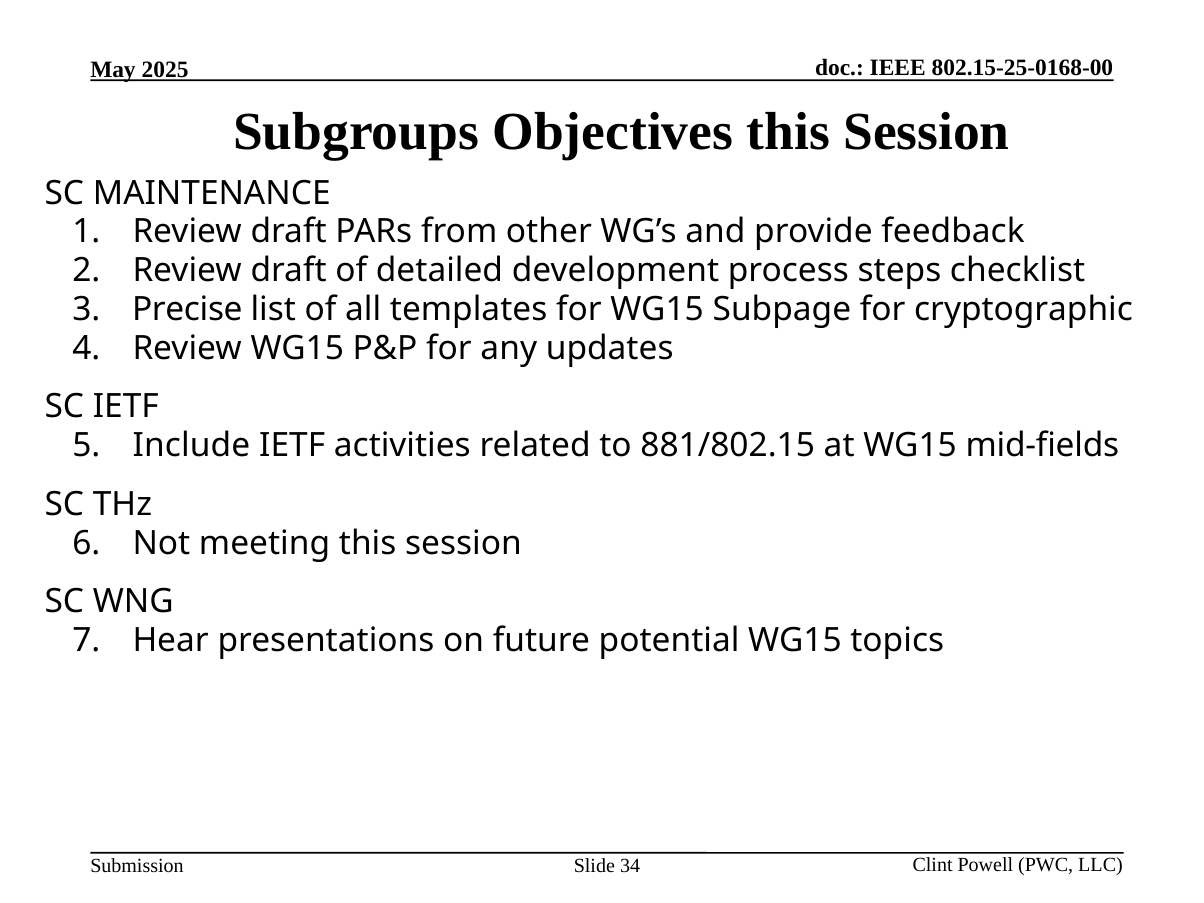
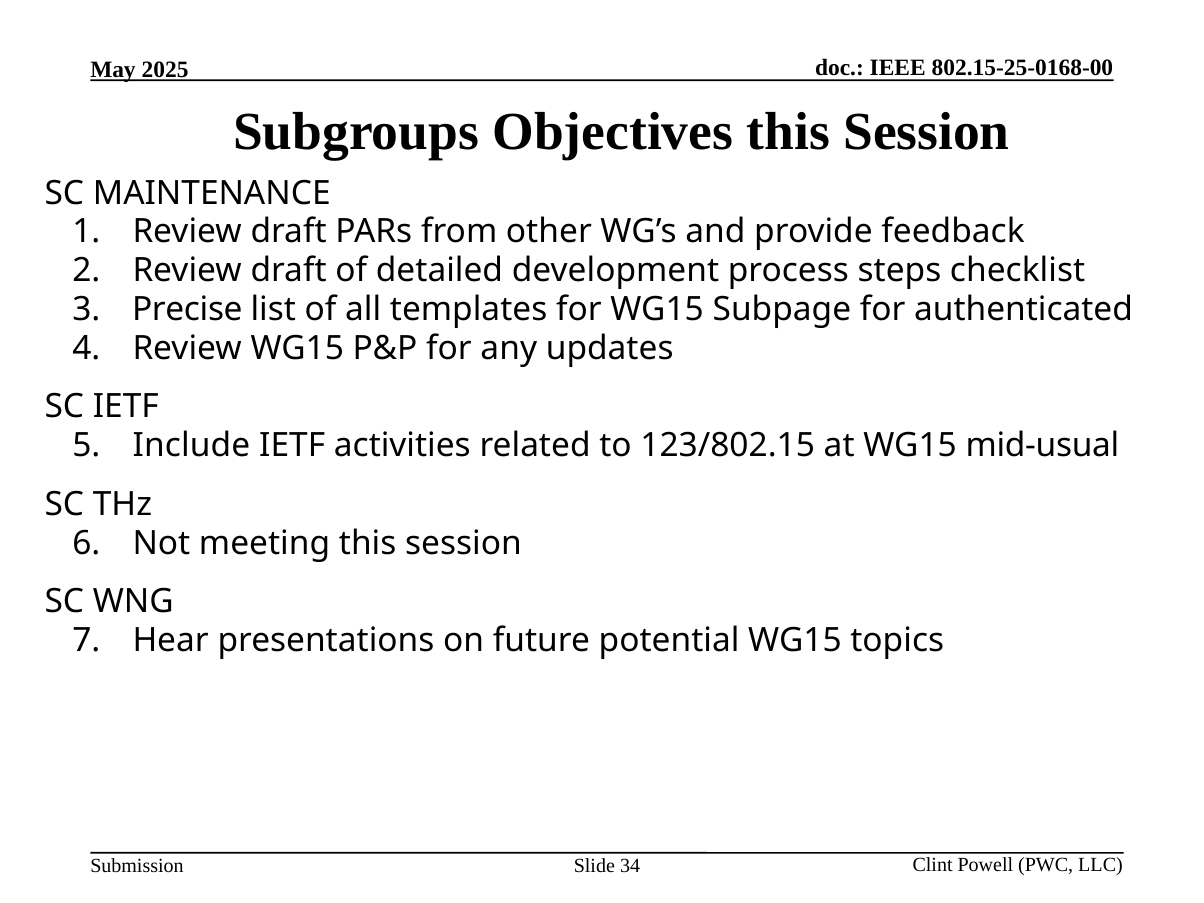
cryptographic: cryptographic -> authenticated (1024, 310)
881/802.15: 881/802.15 -> 123/802.15 (728, 445)
mid-fields: mid-fields -> mid-usual (1042, 445)
